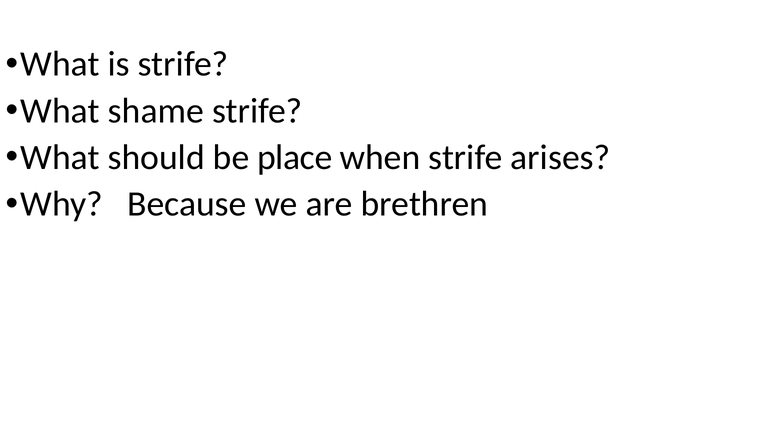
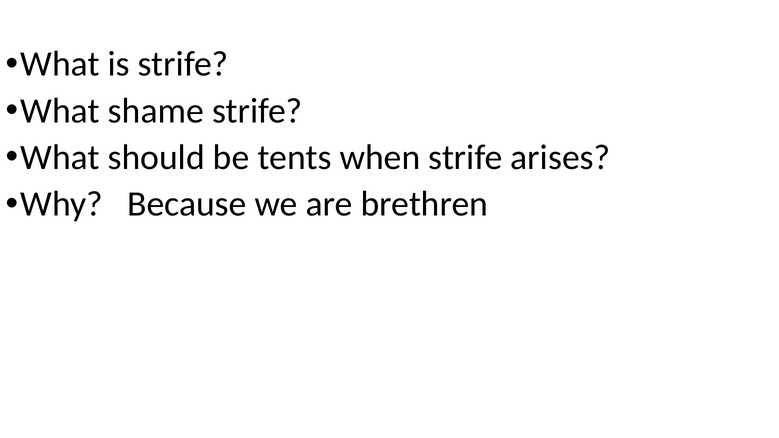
place: place -> tents (295, 158)
